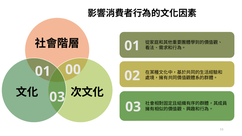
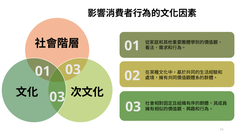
01 00: 00 -> 03 (73, 70)
